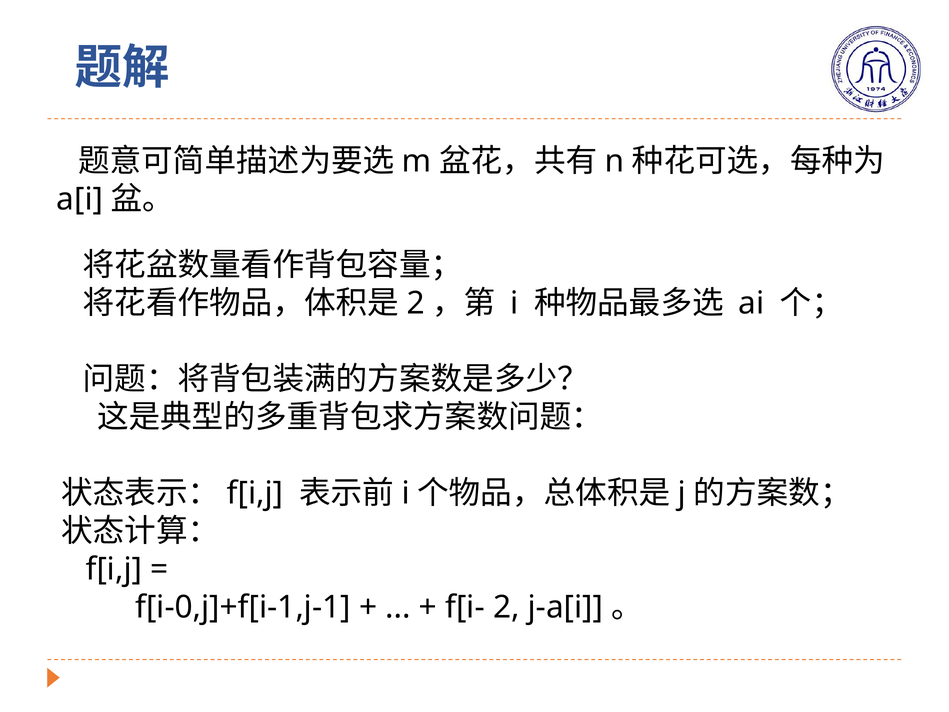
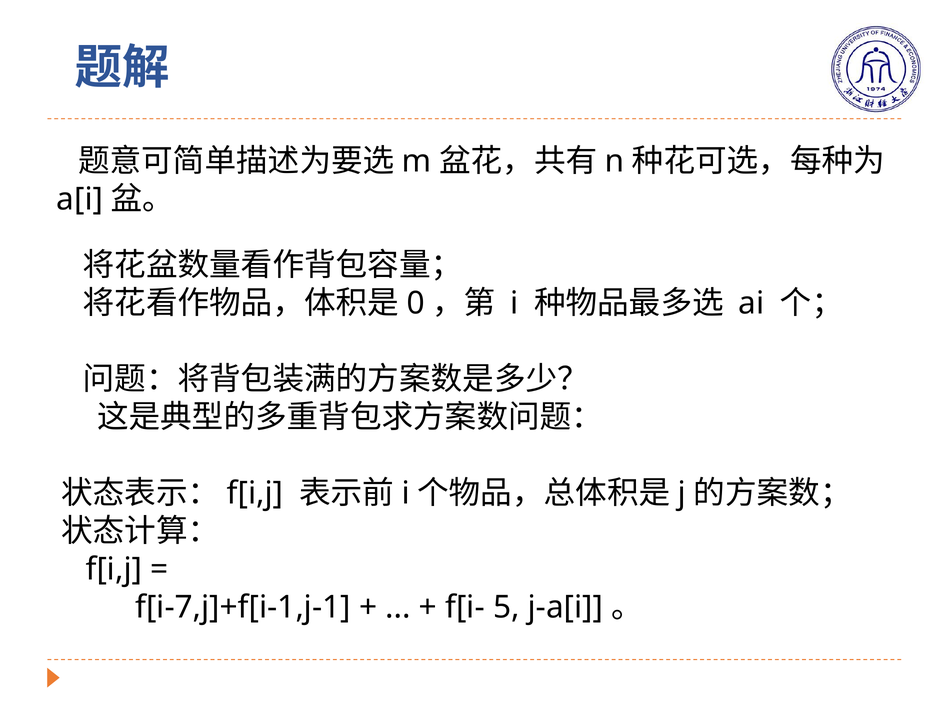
2: 2 -> 0 (416, 303)
f[i-0,j]+f[i-1,j-1: f[i-0,j]+f[i-1,j-1 -> f[i-7,j]+f[i-1,j-1 (243, 607)
f[i- 2: 2 -> 5 (506, 607)
